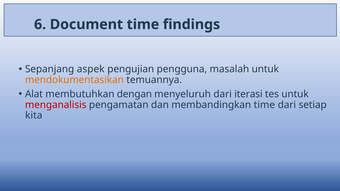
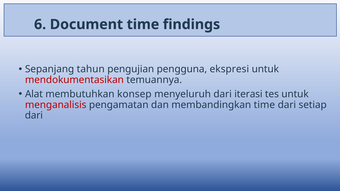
aspek: aspek -> tahun (91, 69)
masalah: masalah -> ekspresi (229, 69)
mendokumentasikan colour: orange -> red (74, 80)
dengan: dengan -> konsep (134, 94)
kita: kita -> dari (34, 116)
